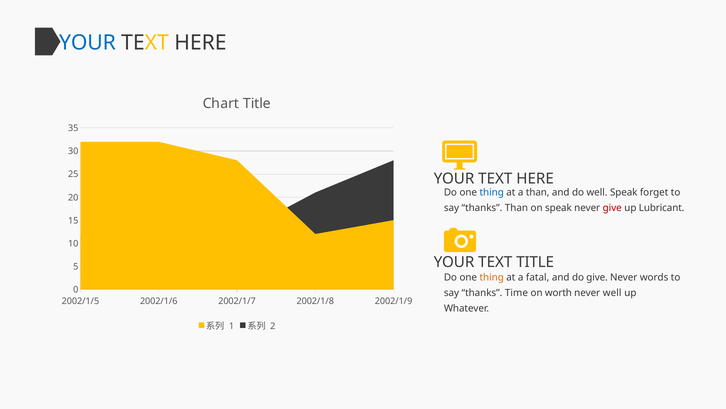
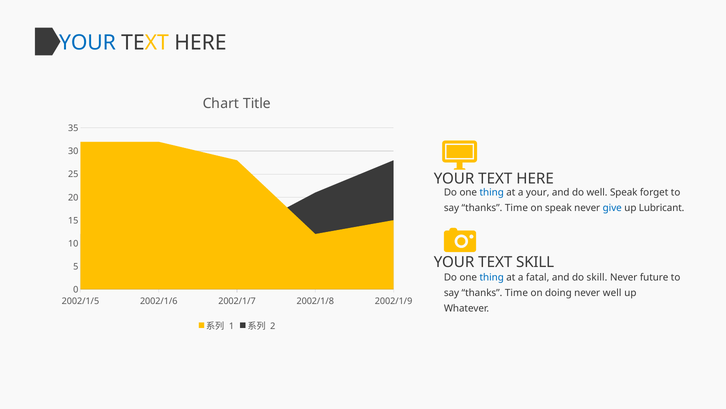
a than: than -> your (538, 192)
Than: Than -> Time (516, 208)
give colour: red -> blue (612, 208)
TEXT TITLE: TITLE -> SKILL (535, 262)
thing colour: orange -> blue (492, 277)
do give: give -> skill (597, 277)
words: words -> future (654, 277)
worth: worth -> doing (558, 292)
